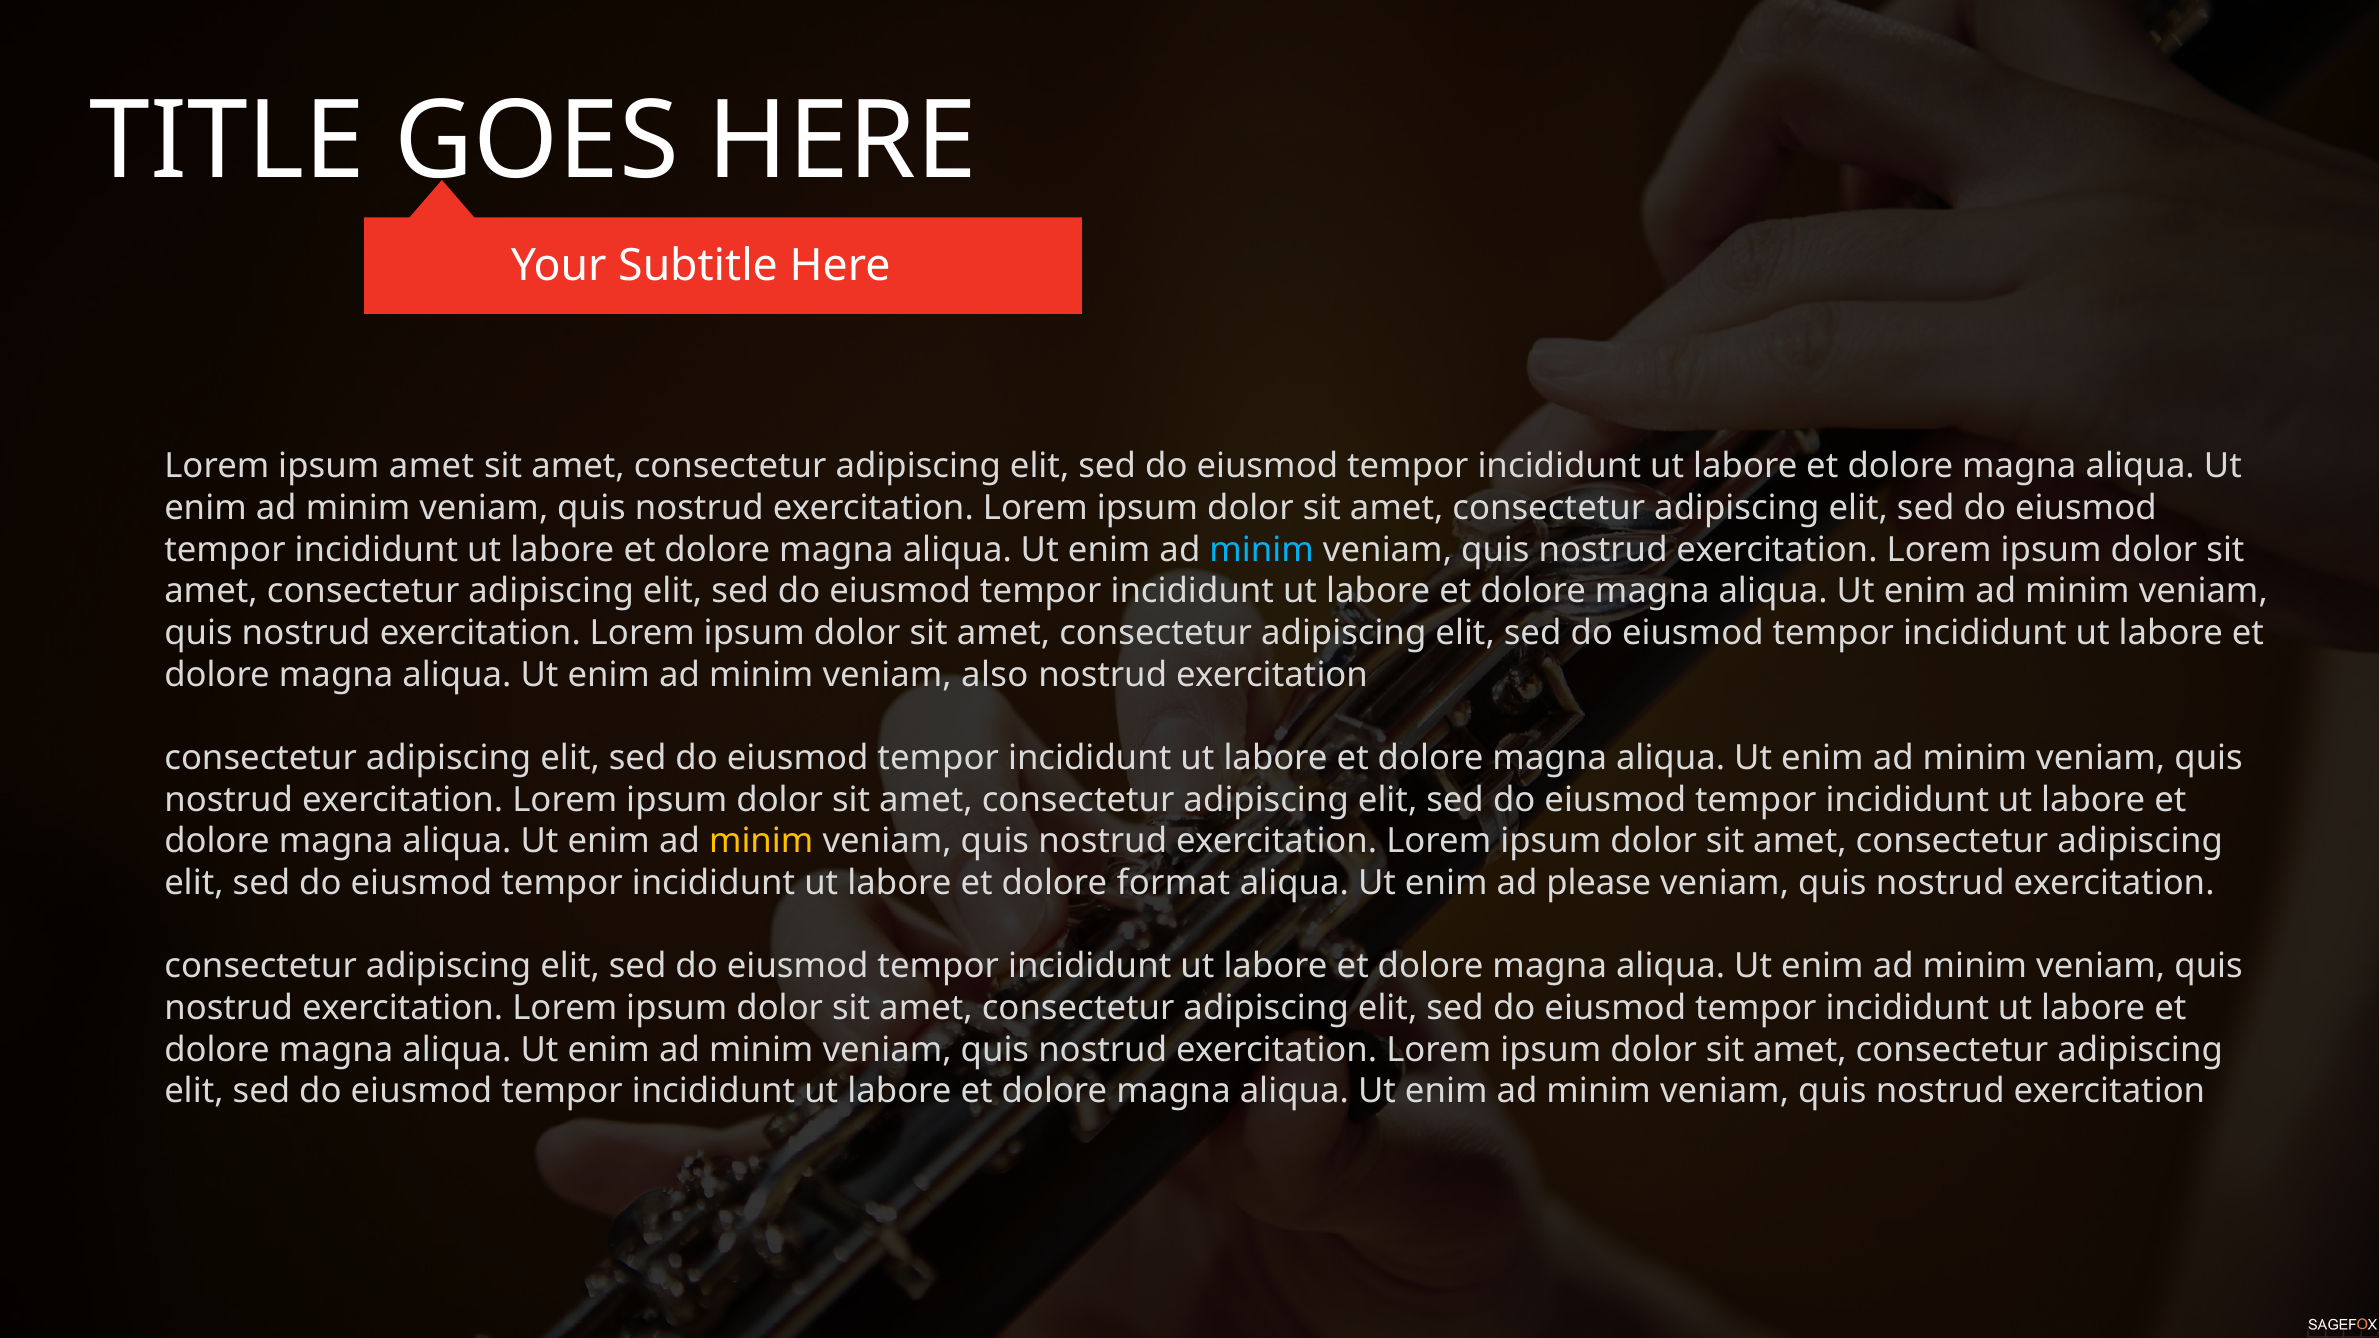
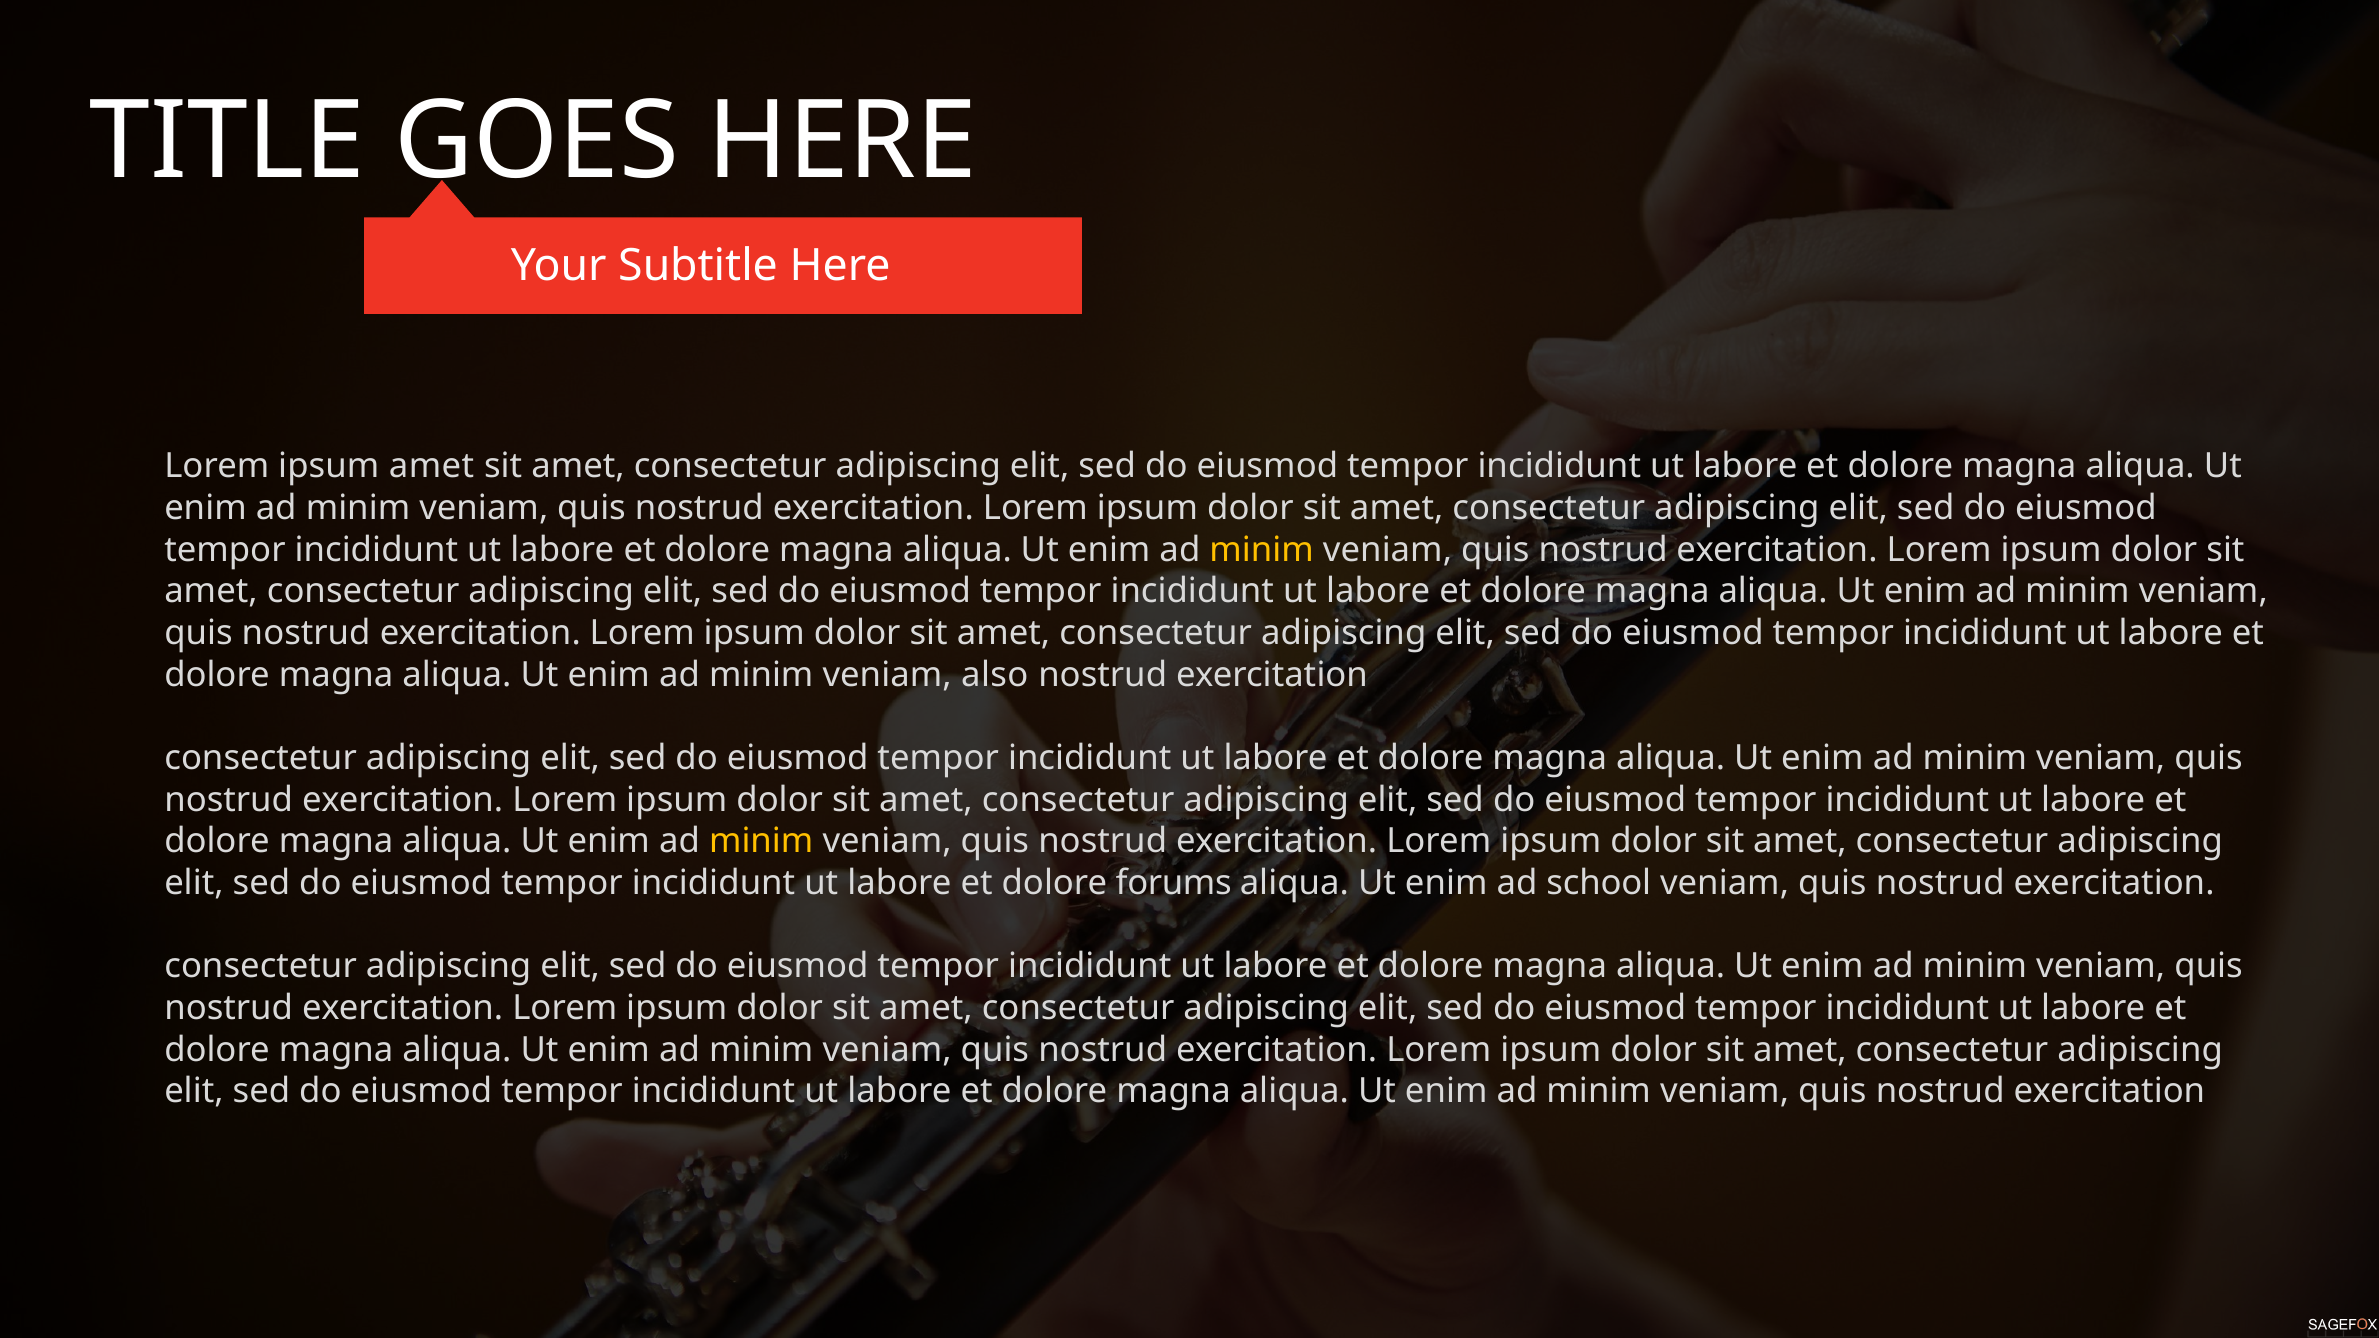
minim colour: light blue -> yellow (1262, 550)
format: format -> forums (1174, 883)
please: please -> school (1599, 883)
